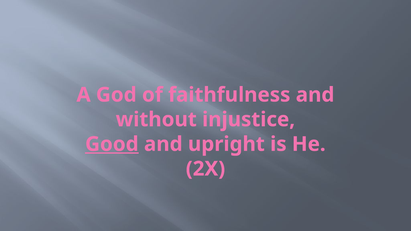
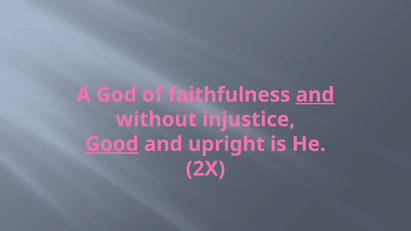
and underline: none -> present (315, 95)
